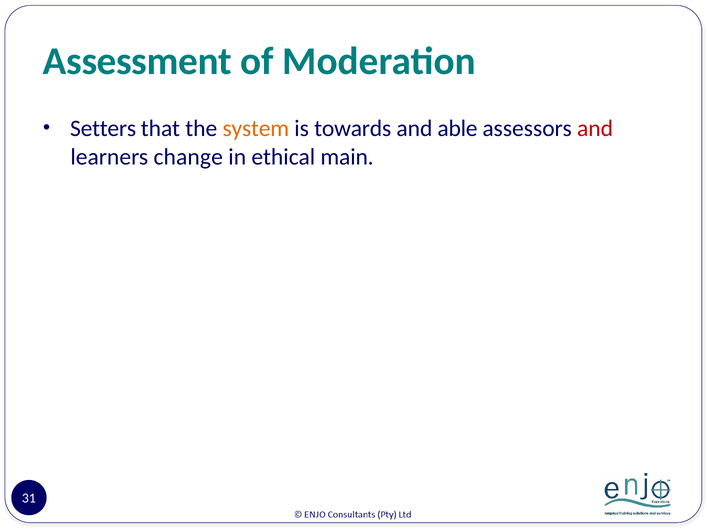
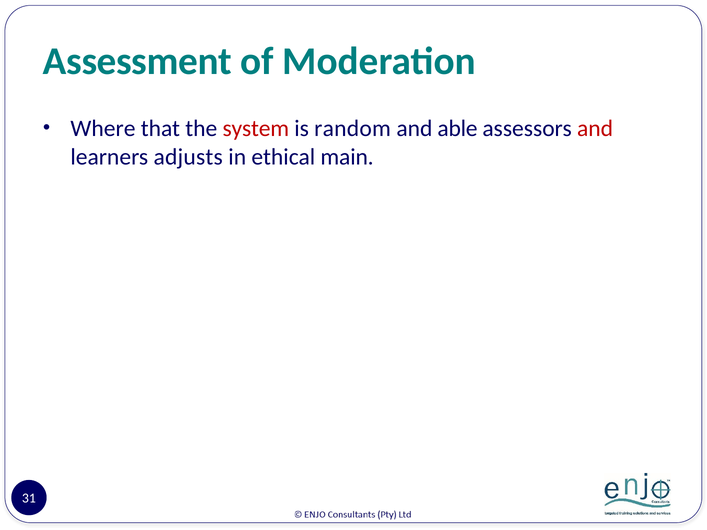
Setters: Setters -> Where (103, 129)
system colour: orange -> red (256, 129)
towards: towards -> random (353, 129)
change: change -> adjusts (188, 157)
